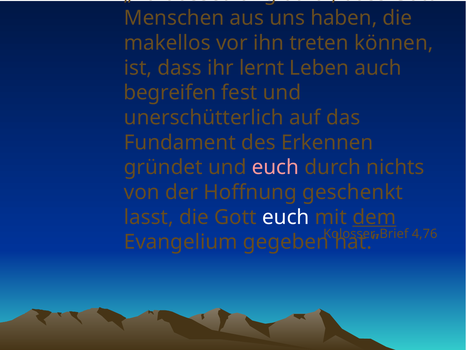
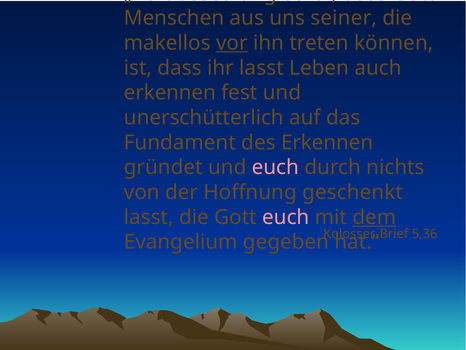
haben: haben -> seiner (344, 18)
vor underline: none -> present (232, 43)
ihr lernt: lernt -> lasst (262, 68)
begreifen: begreifen -> erkennen (170, 93)
euch colour: white -> pink (286, 217)
4,76: 4,76 -> 5,36 (425, 233)
